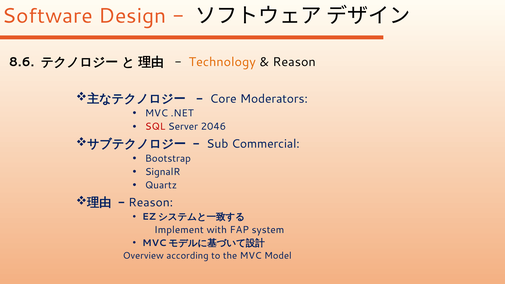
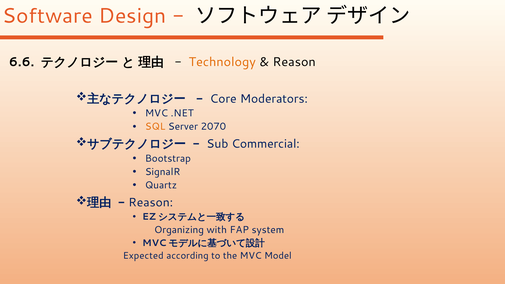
8.6: 8.6 -> 6.6 (22, 62)
SQL colour: red -> orange (155, 127)
2046: 2046 -> 2070 (213, 127)
Implement: Implement -> Organizing (179, 230)
Overview: Overview -> Expected (143, 256)
